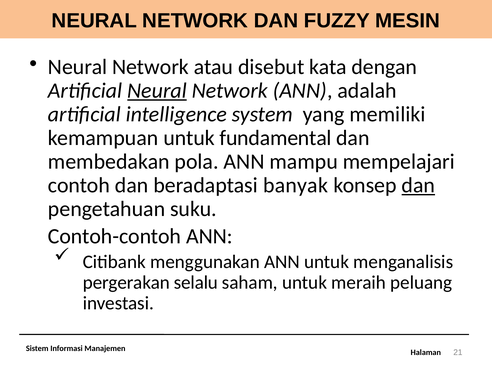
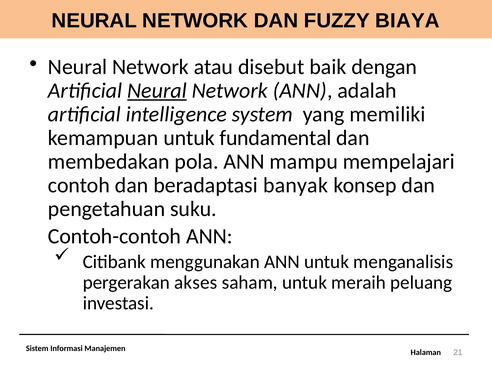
MESIN: MESIN -> BIAYA (407, 21)
kata: kata -> baik (328, 67)
dan underline: present -> none (418, 185)
selalu: selalu -> akses (196, 282)
